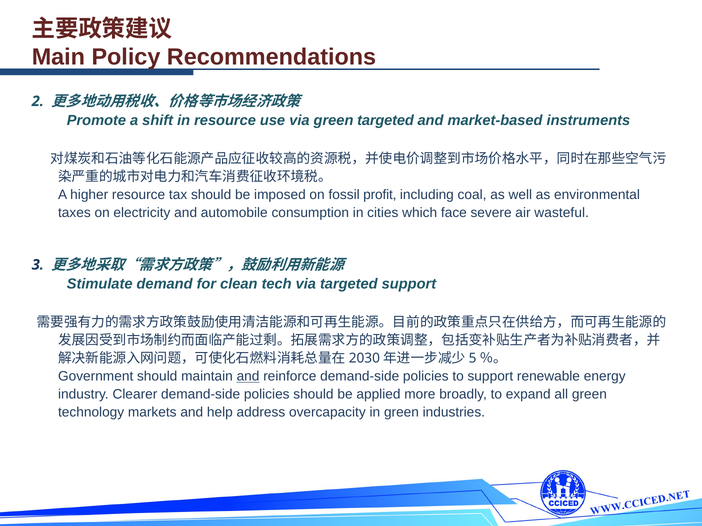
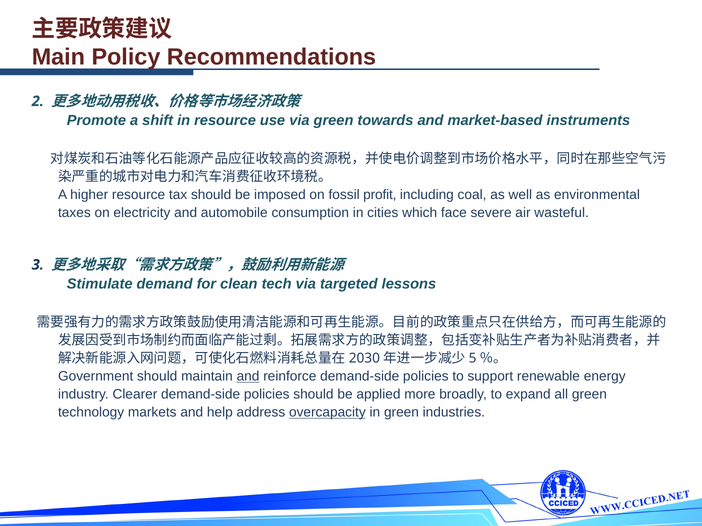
green targeted: targeted -> towards (385, 121)
targeted support: support -> lessons (409, 284)
overcapacity underline: none -> present (327, 413)
